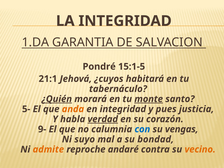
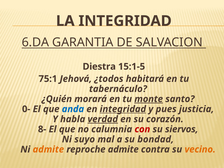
1.DA: 1.DA -> 6.DA (35, 42)
Pondré: Pondré -> Diestra (99, 67)
21:1: 21:1 -> 75:1 (48, 79)
¿cuyos: ¿cuyos -> ¿todos (109, 79)
¿Quién underline: present -> none (57, 99)
5-: 5- -> 0- (26, 109)
anda colour: orange -> blue (73, 109)
integridad underline: none -> present (123, 109)
9-: 9- -> 8- (42, 129)
con colour: blue -> red (142, 129)
vengas: vengas -> siervos (182, 129)
reproche andaré: andaré -> admite (123, 149)
